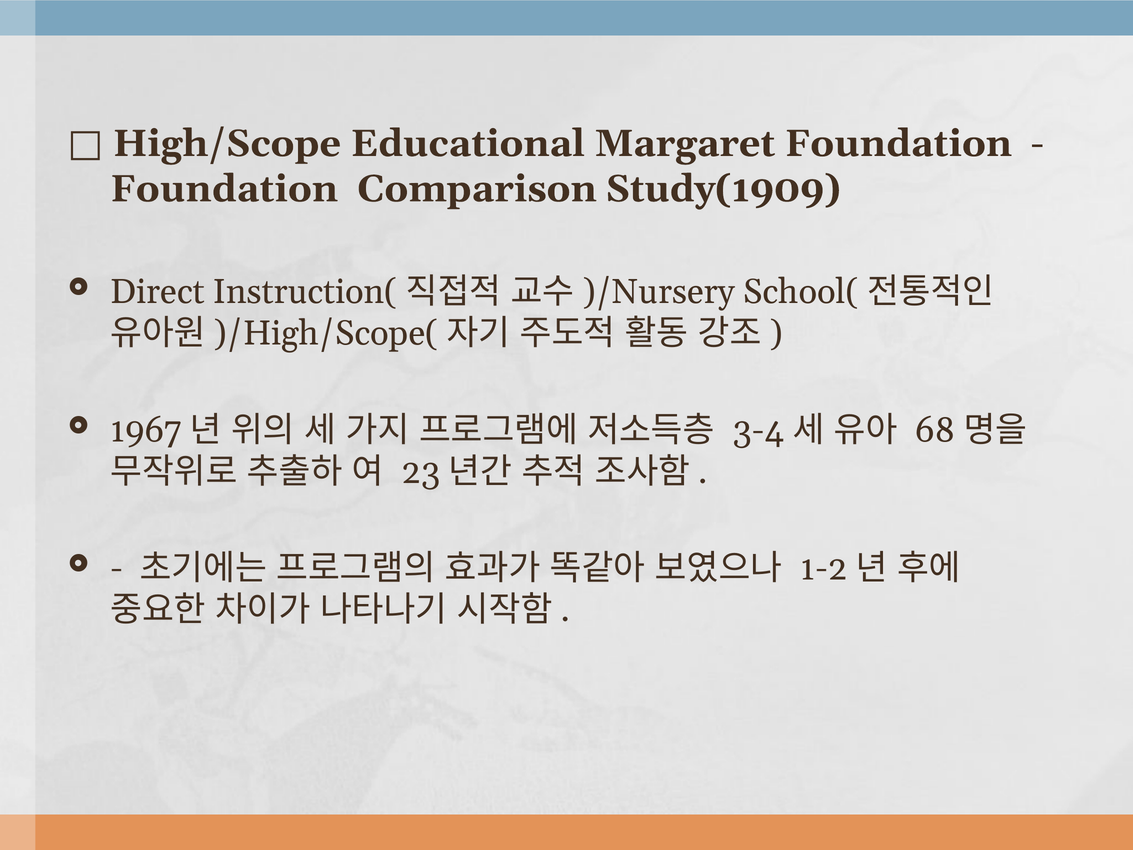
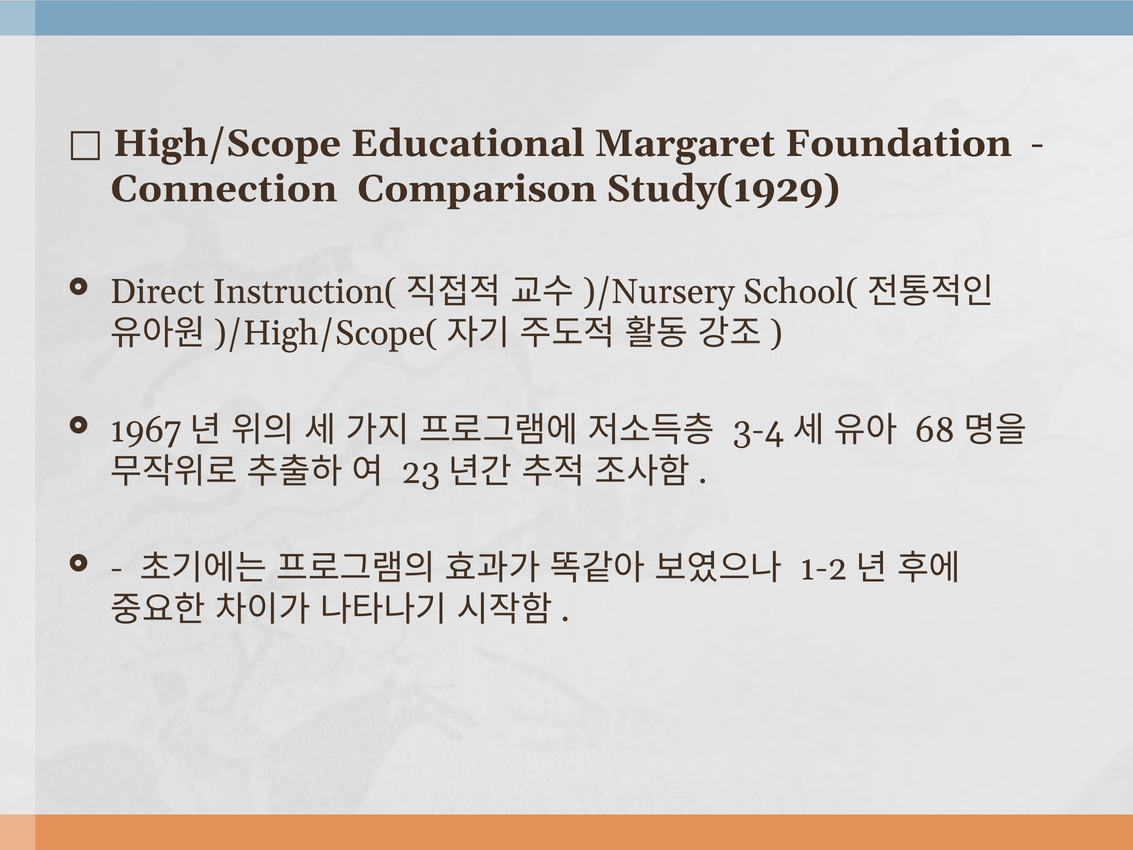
Foundation: Foundation -> Connection (224, 189)
Study(1909: Study(1909 -> Study(1929 (723, 189)
